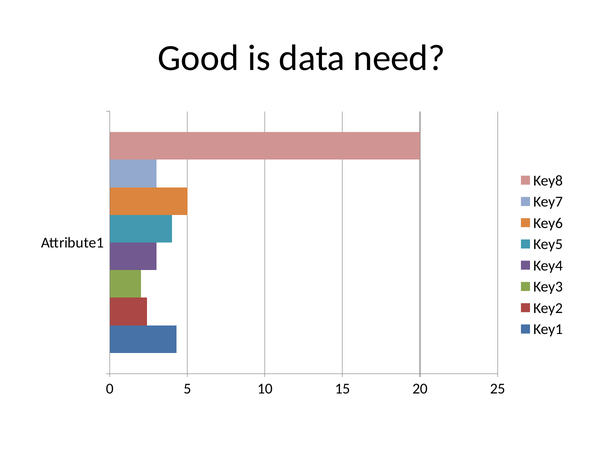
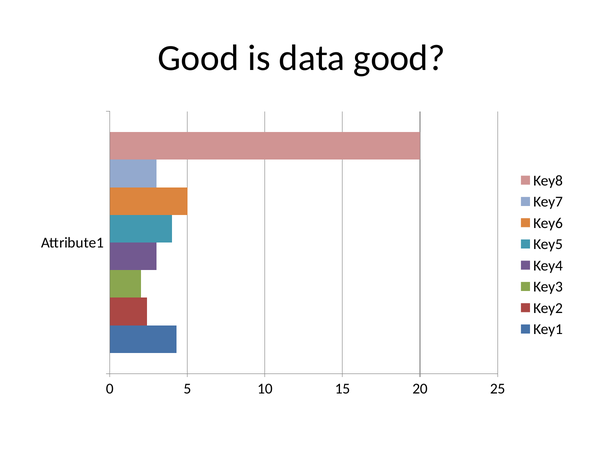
data need: need -> good (399, 58)
